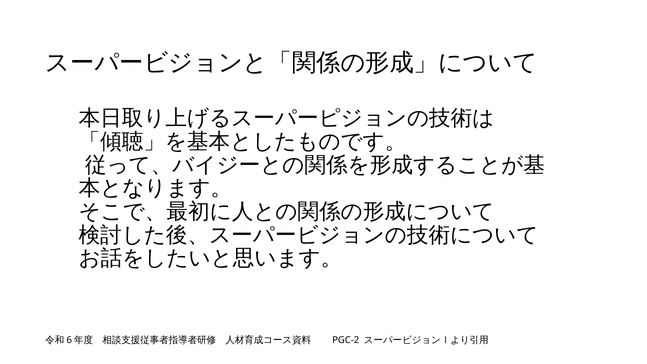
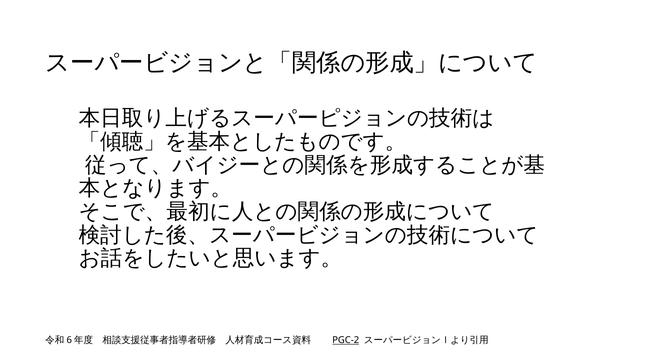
PGC-2 underline: none -> present (346, 340)
